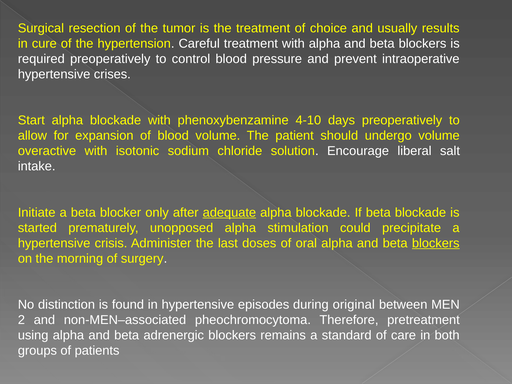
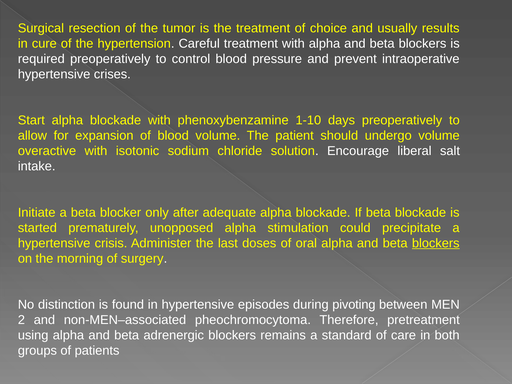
4-10: 4-10 -> 1-10 (308, 120)
adequate underline: present -> none (229, 212)
original: original -> pivoting (354, 305)
